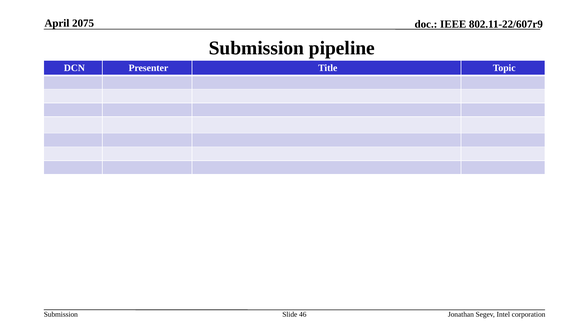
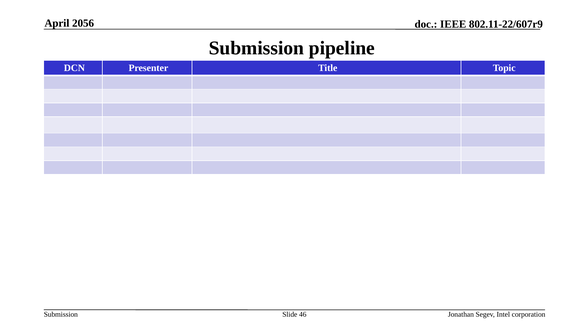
2075: 2075 -> 2056 (83, 23)
